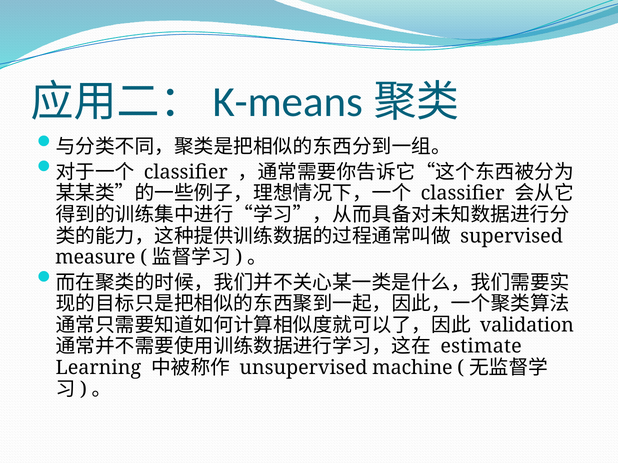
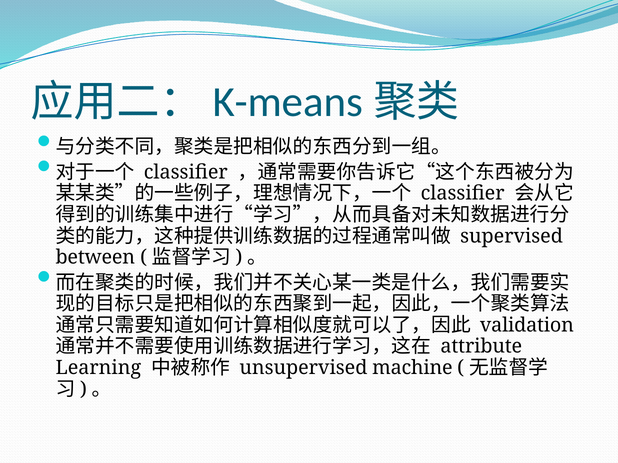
measure: measure -> between (95, 258)
estimate: estimate -> attribute (481, 347)
